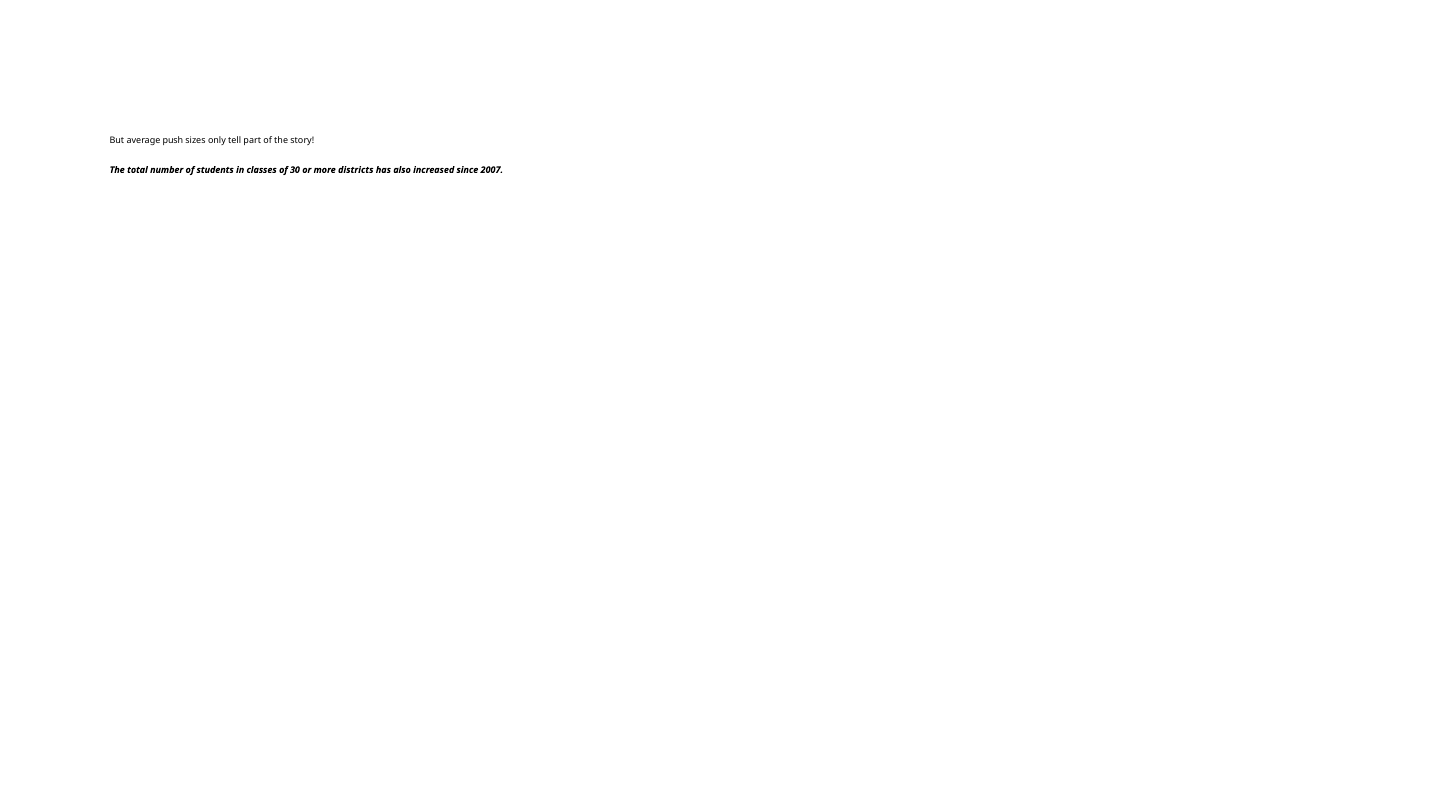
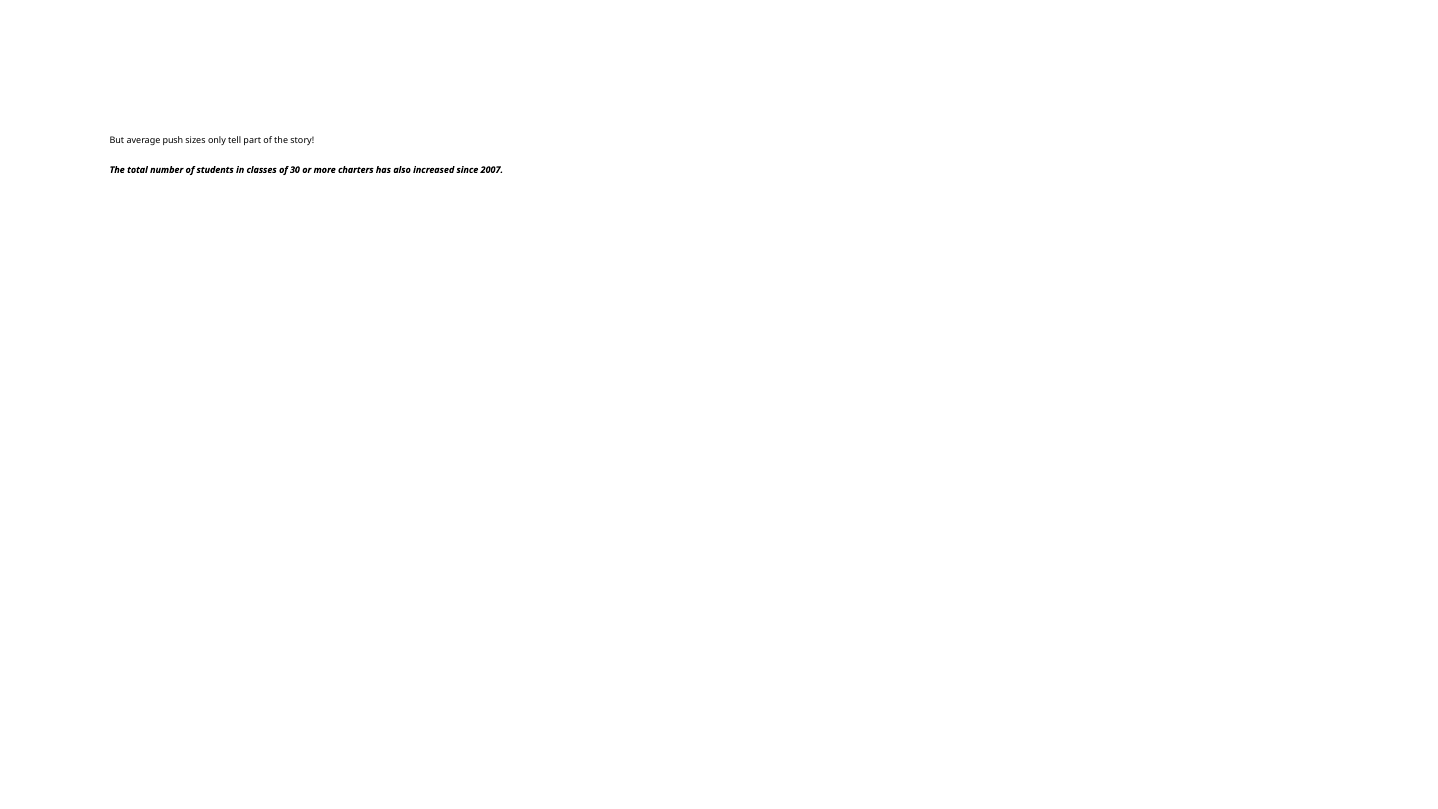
districts: districts -> charters (356, 170)
